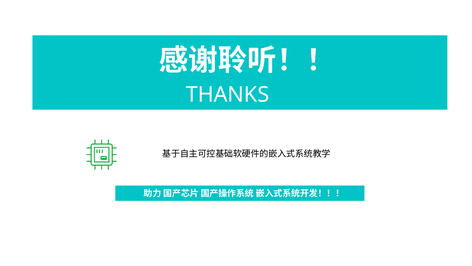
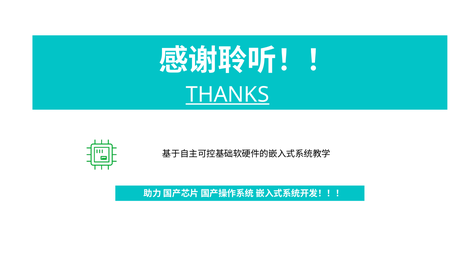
THANKS underline: none -> present (227, 95)
